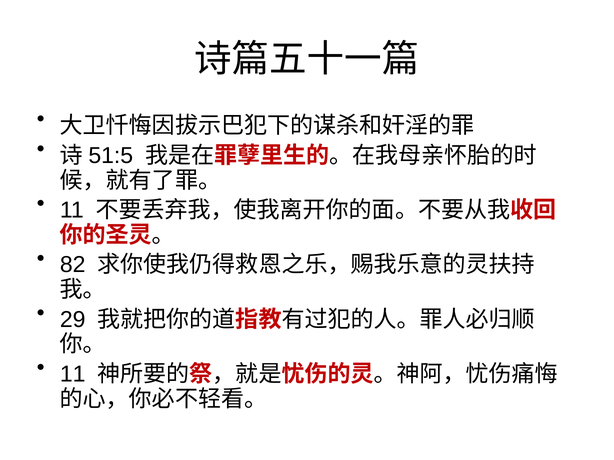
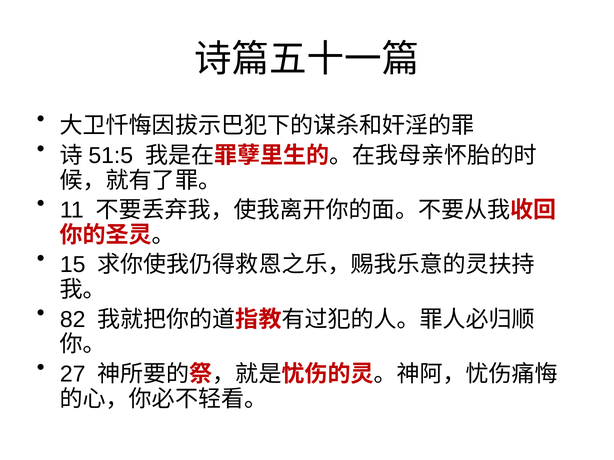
82: 82 -> 15 (73, 265)
29: 29 -> 82 (73, 320)
11: 11 -> 27 (73, 375)
